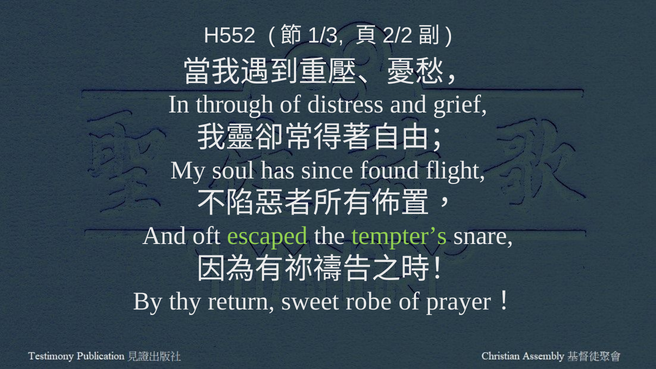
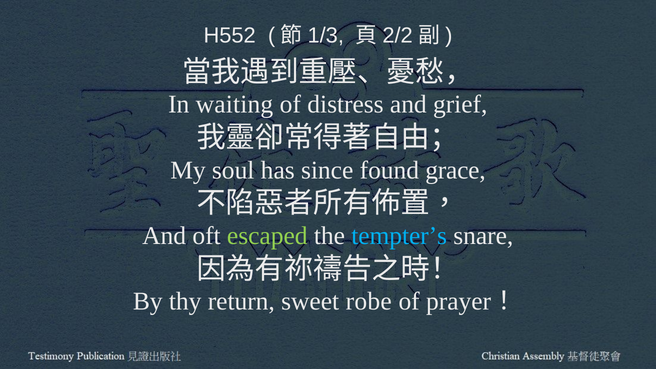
through: through -> waiting (234, 105)
flight: flight -> grace (456, 170)
tempter’s colour: light green -> light blue (399, 236)
